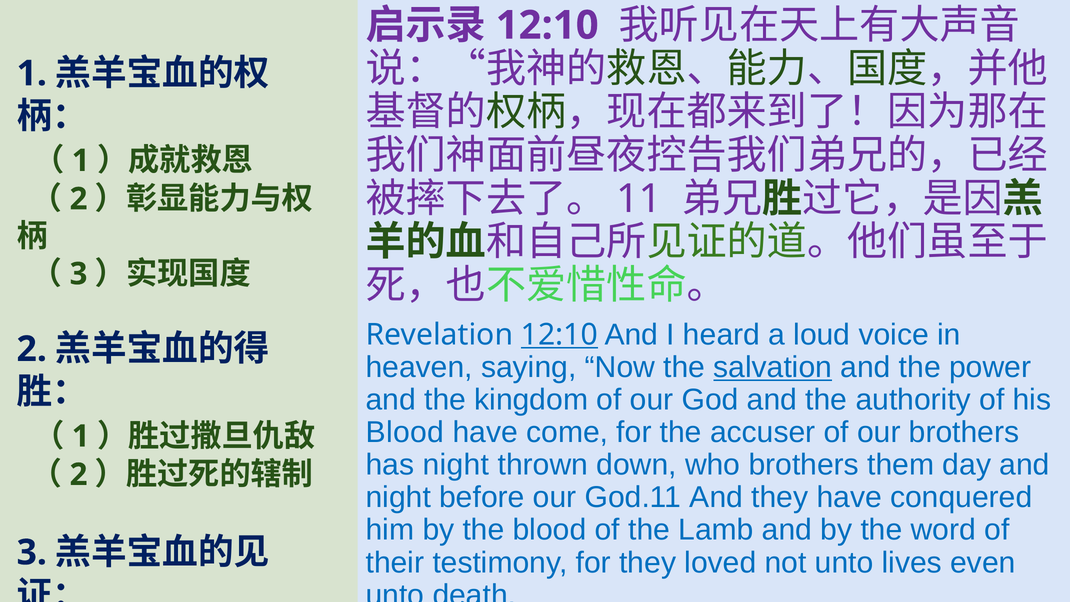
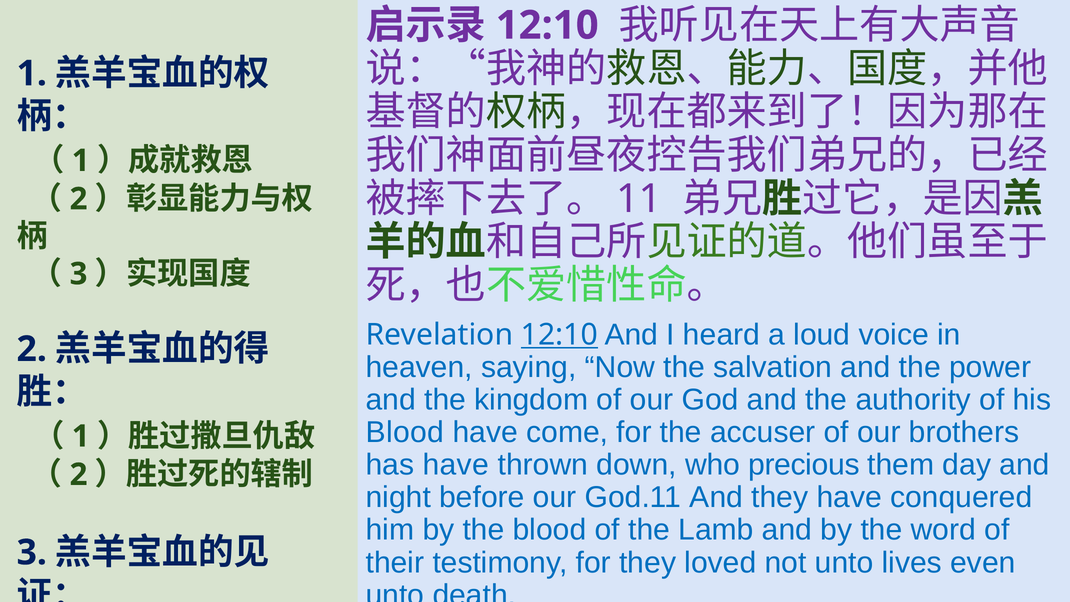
salvation underline: present -> none (773, 367)
has night: night -> have (456, 465)
who brothers: brothers -> precious (804, 465)
